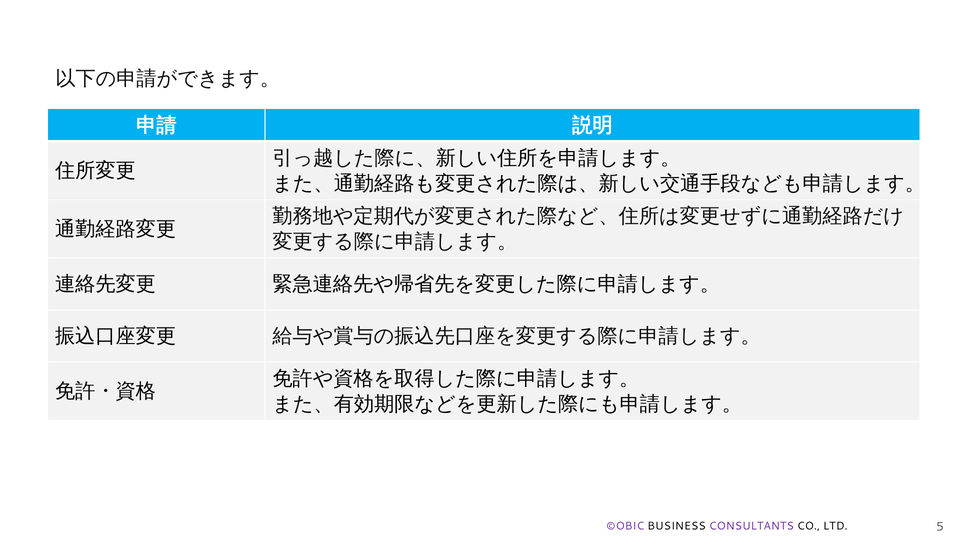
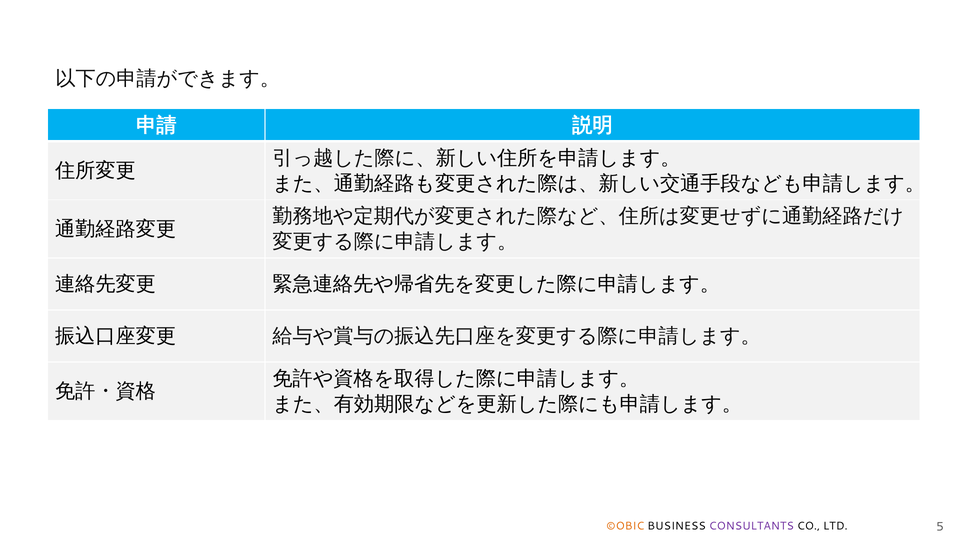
©OBIC colour: purple -> orange (625, 526)
